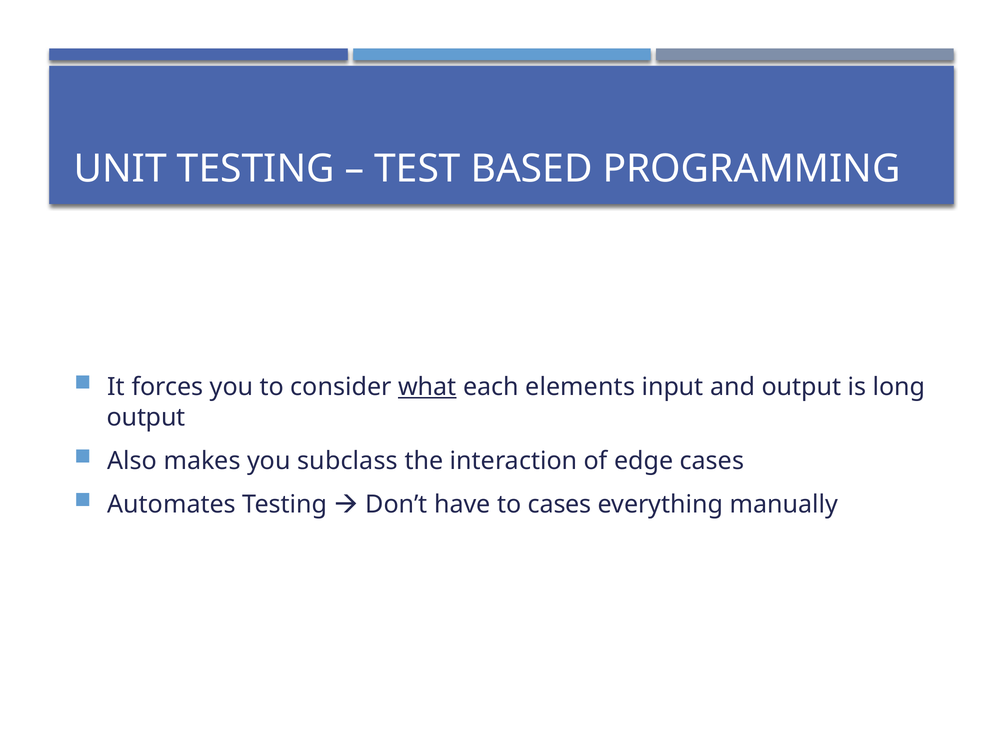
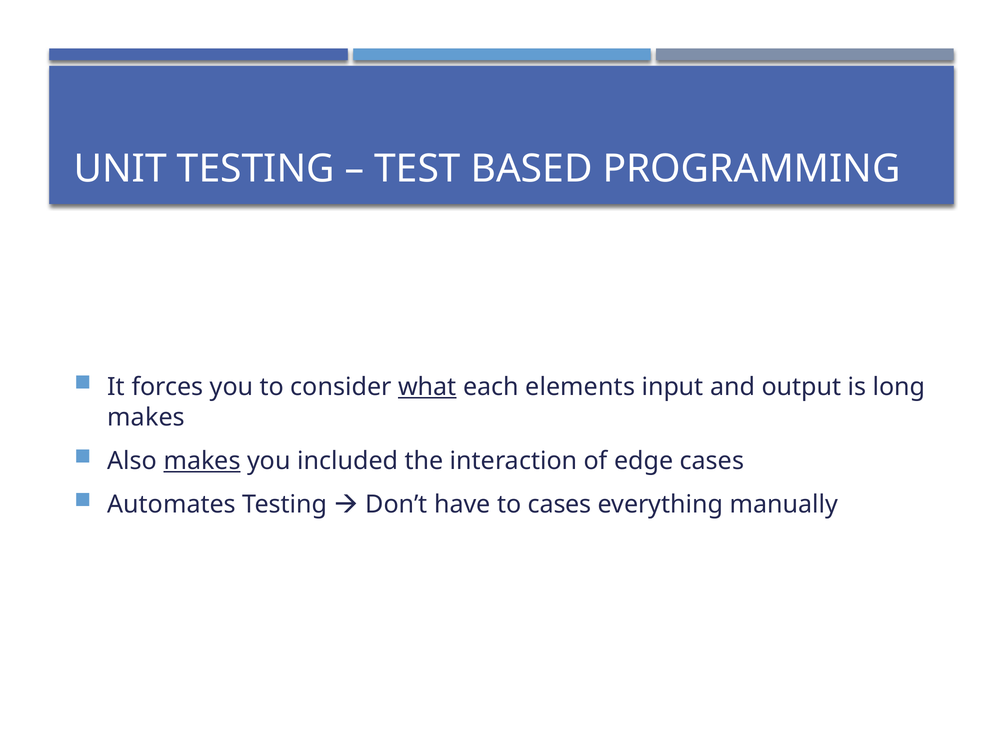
output: output -> makes (146, 417)
makes underline: none -> present (202, 461)
subclass: subclass -> included (348, 461)
